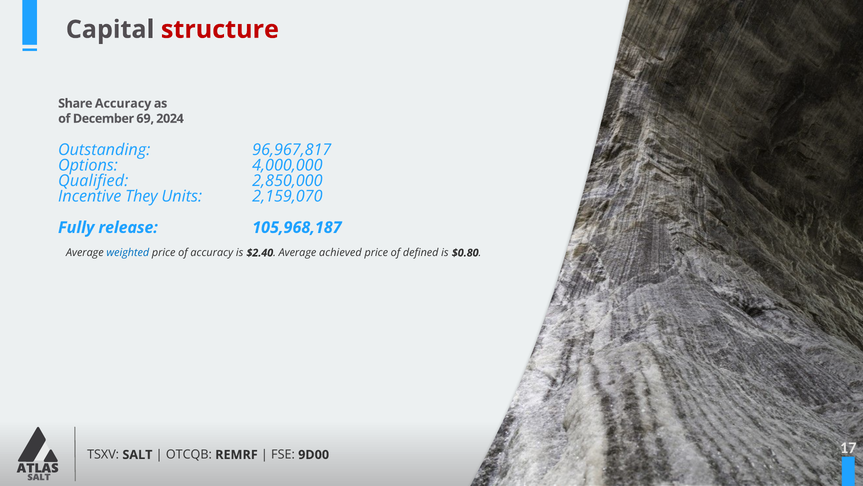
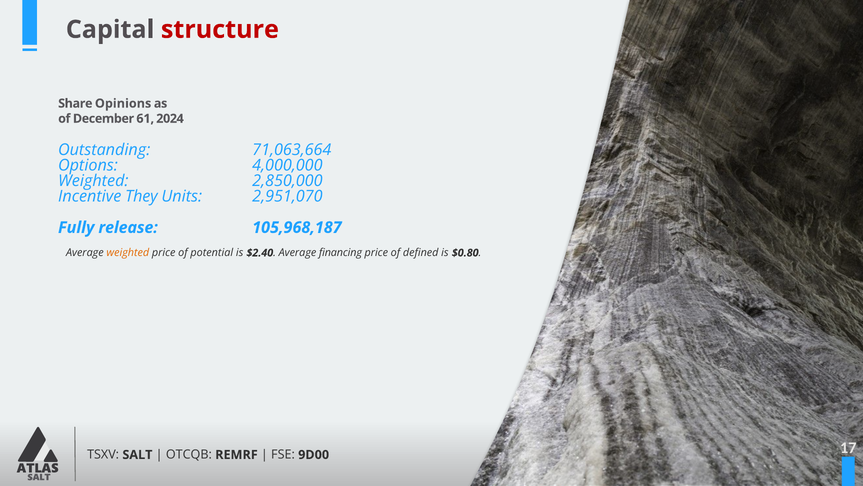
Share Accuracy: Accuracy -> Opinions (123, 103)
69: 69 -> 61 (145, 118)
96,967,817: 96,967,817 -> 71,063,664 (292, 150)
Qualified: Qualified -> Weighted (93, 181)
2,159,070: 2,159,070 -> 2,951,070 (287, 196)
weighted colour: blue -> orange (128, 253)
of accuracy: accuracy -> potential (212, 253)
achieved: achieved -> financing (340, 253)
